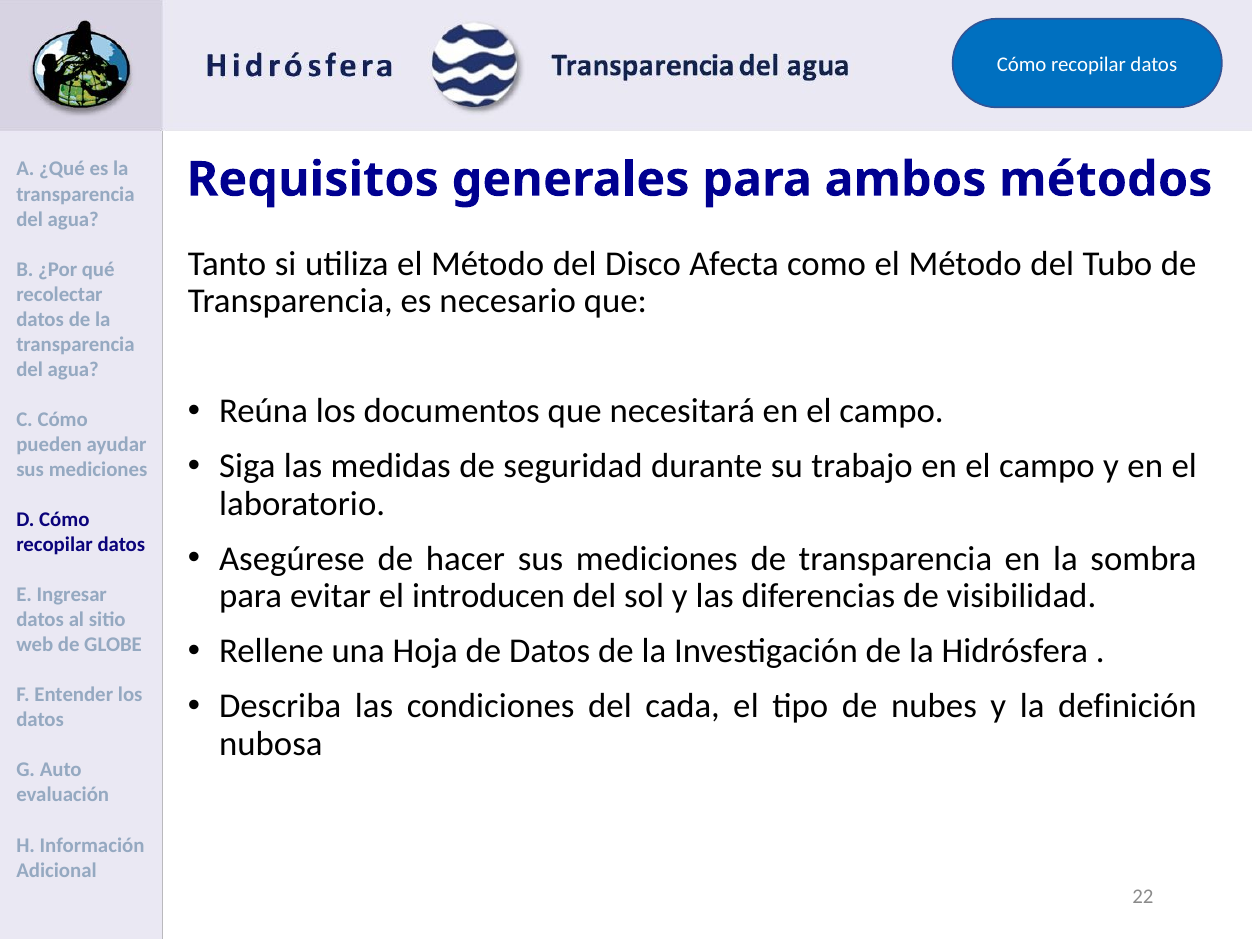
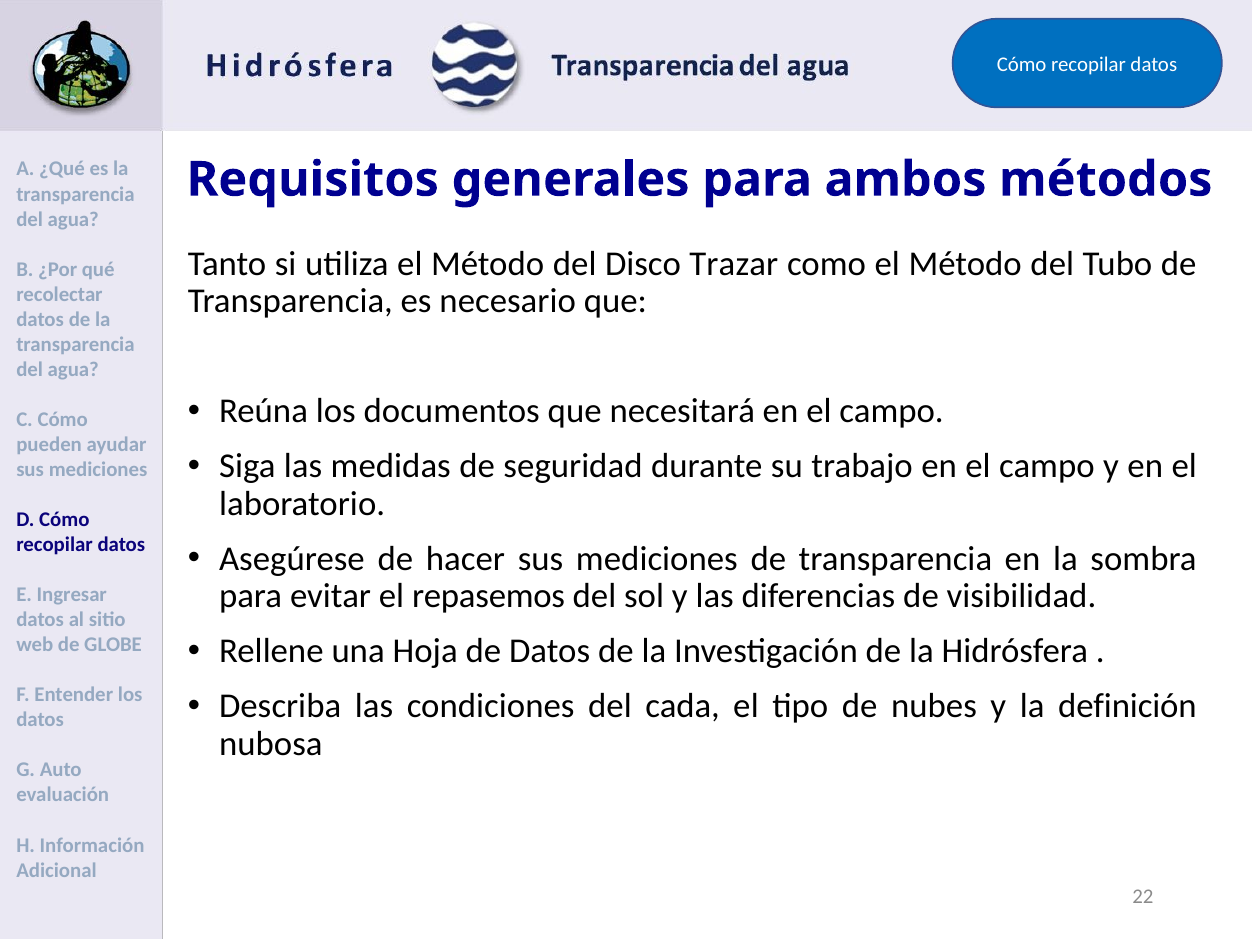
Afecta: Afecta -> Trazar (734, 264)
introducen: introducen -> repasemos (489, 596)
